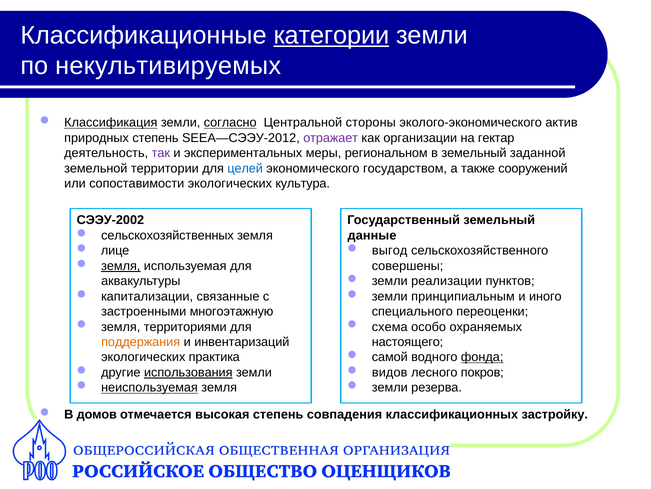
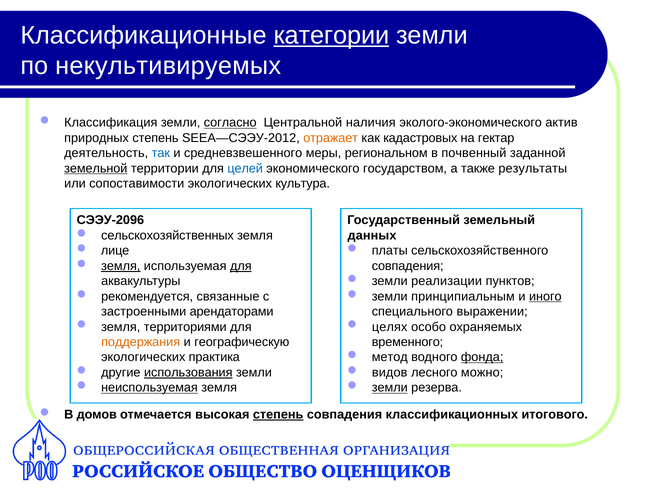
Классификация underline: present -> none (111, 123)
стороны: стороны -> наличия (371, 123)
отражает colour: purple -> orange (331, 138)
организации: организации -> кадастровых (420, 138)
так colour: purple -> blue (161, 153)
экспериментальных: экспериментальных -> средневзвешенного (243, 153)
в земельный: земельный -> почвенный (474, 153)
земельной underline: none -> present (96, 168)
сооружений: сооружений -> результаты (533, 168)
СЭЭУ-2002: СЭЭУ-2002 -> СЭЭУ-2096 (110, 220)
данные: данные -> данных (372, 235)
выгод: выгод -> платы (390, 250)
для underline: none -> present (241, 266)
совершены: совершены -> совпадения (408, 266)
капитализации: капитализации -> рекомендуется (147, 296)
иного underline: none -> present (545, 296)
многоэтажную: многоэтажную -> арендаторами (232, 311)
переоценки: переоценки -> выражении (492, 311)
схема: схема -> целях (390, 326)
инвентаризаций: инвентаризаций -> географическую (242, 342)
настоящего: настоящего -> временного (407, 342)
самой: самой -> метод (390, 357)
покров: покров -> можно (482, 372)
земли underline: none -> present (390, 387)
степень underline: none -> present (278, 414)
застройку: застройку -> итогового (555, 414)
